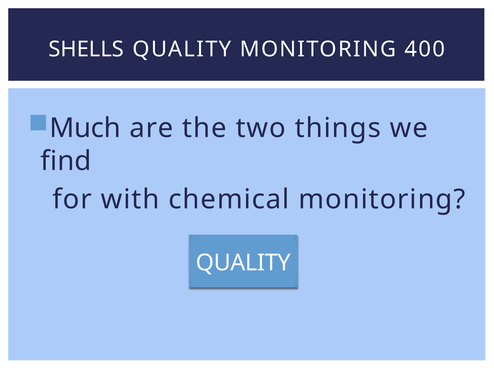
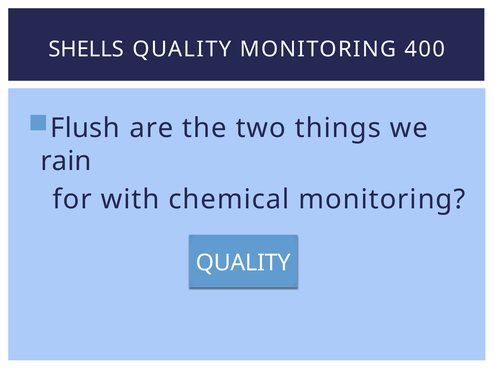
Much: Much -> Flush (85, 128)
find: find -> rain (66, 161)
